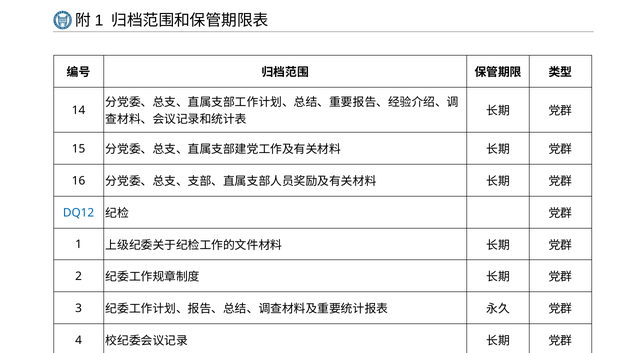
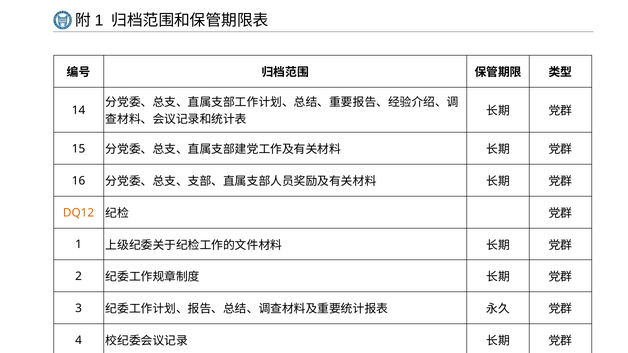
DQ12 colour: blue -> orange (79, 213)
